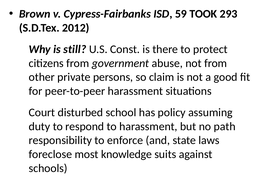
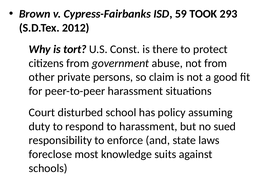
still: still -> tort (75, 49)
path: path -> sued (225, 127)
